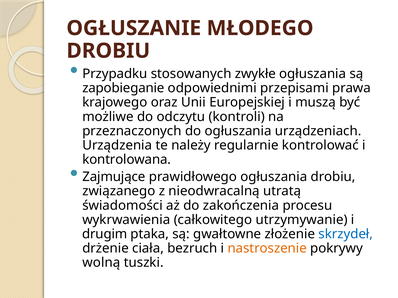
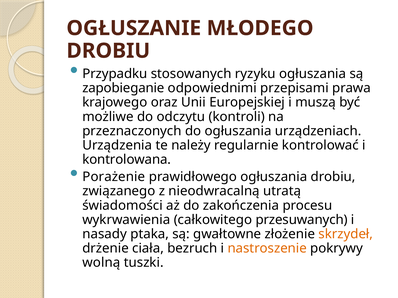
zwykłe: zwykłe -> ryzyku (255, 74)
Zajmujące: Zajmujące -> Porażenie (114, 177)
utrzymywanie: utrzymywanie -> przesuwanych (302, 220)
drugim: drugim -> nasady (105, 234)
skrzydeł colour: blue -> orange (346, 234)
